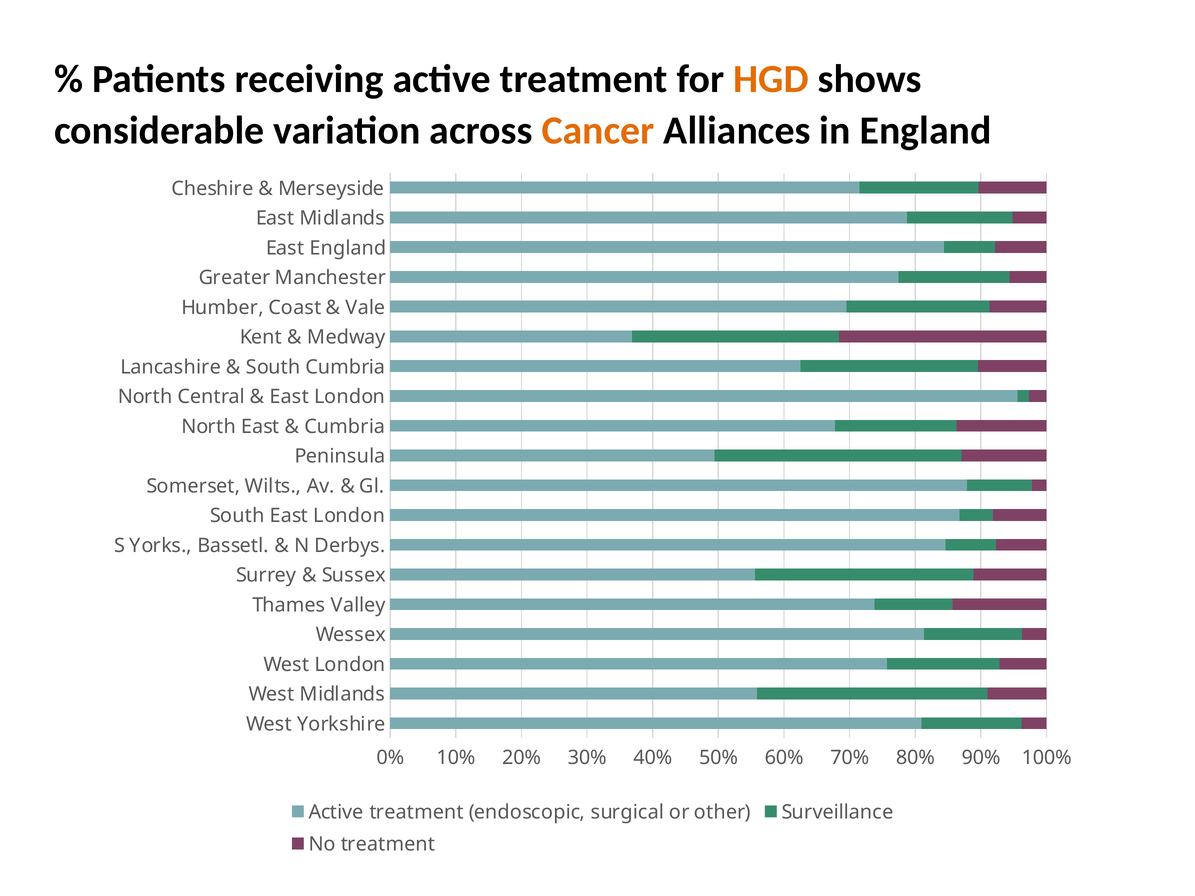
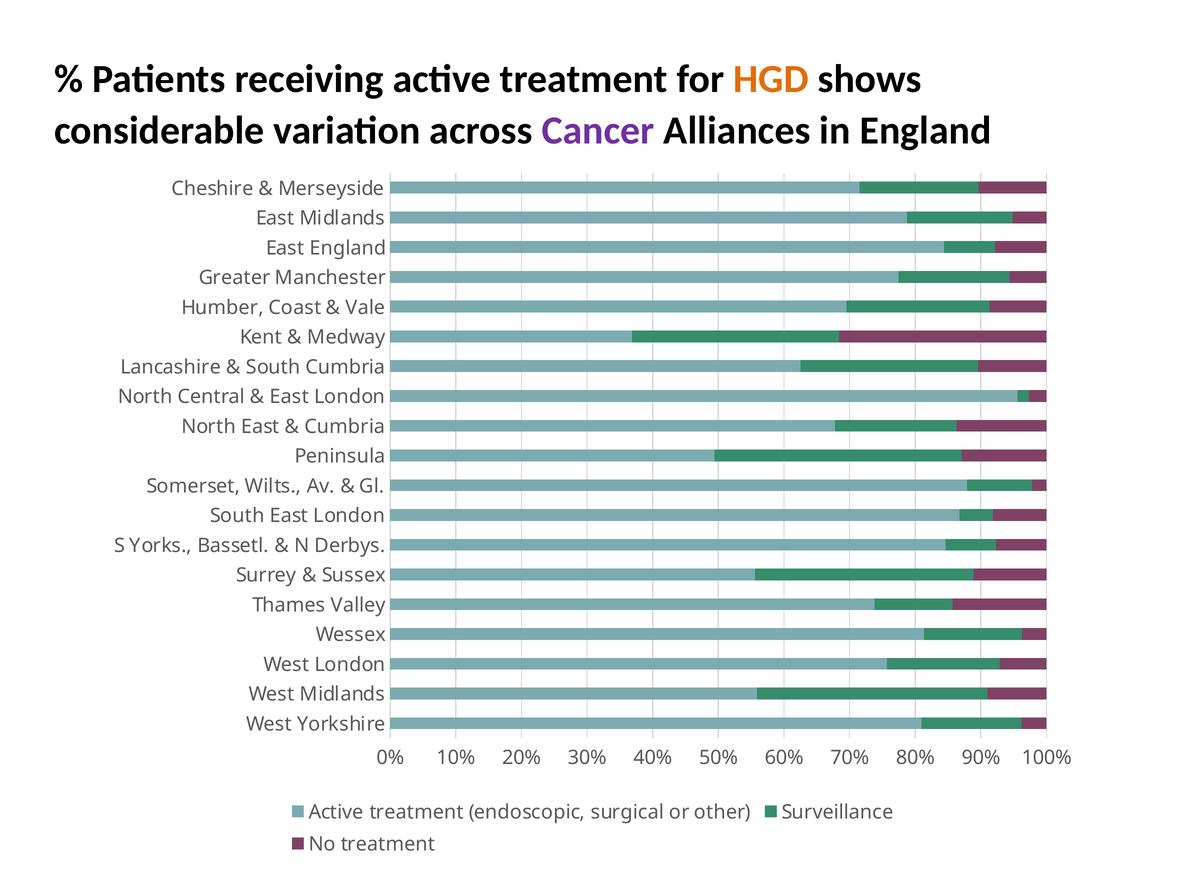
Cancer colour: orange -> purple (598, 130)
